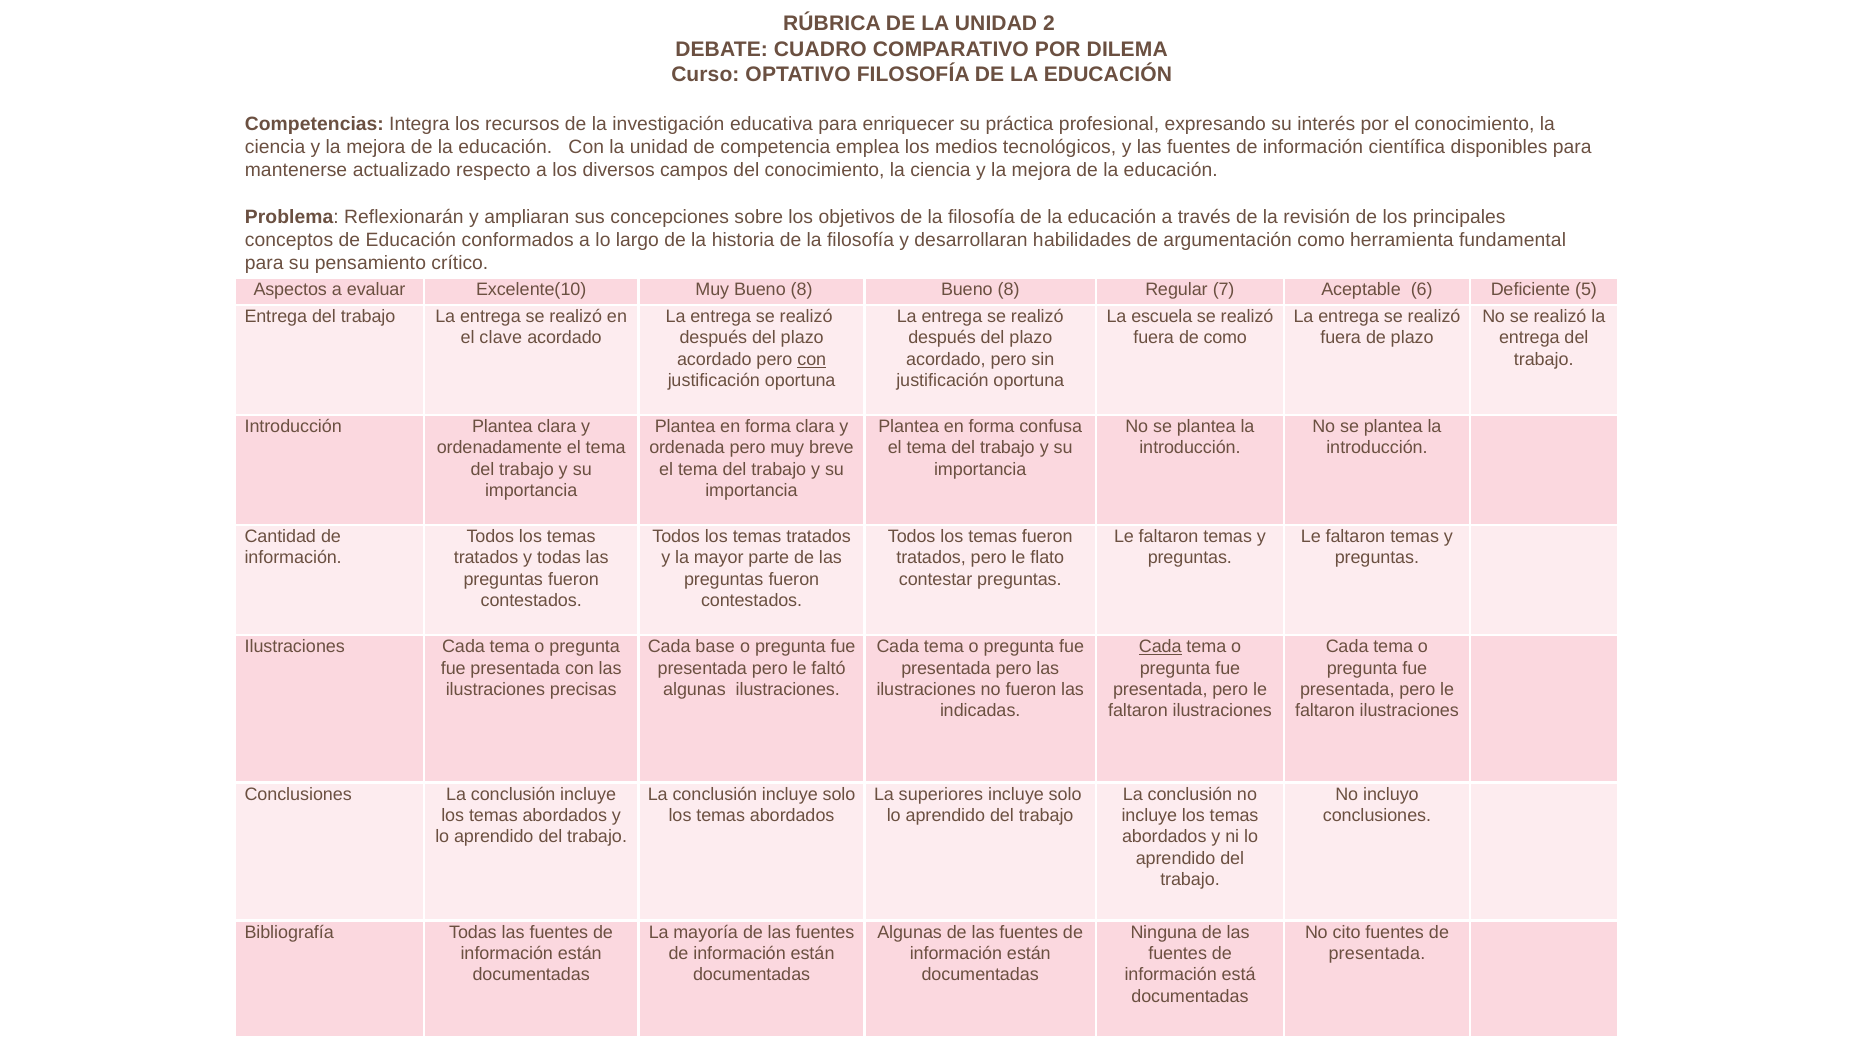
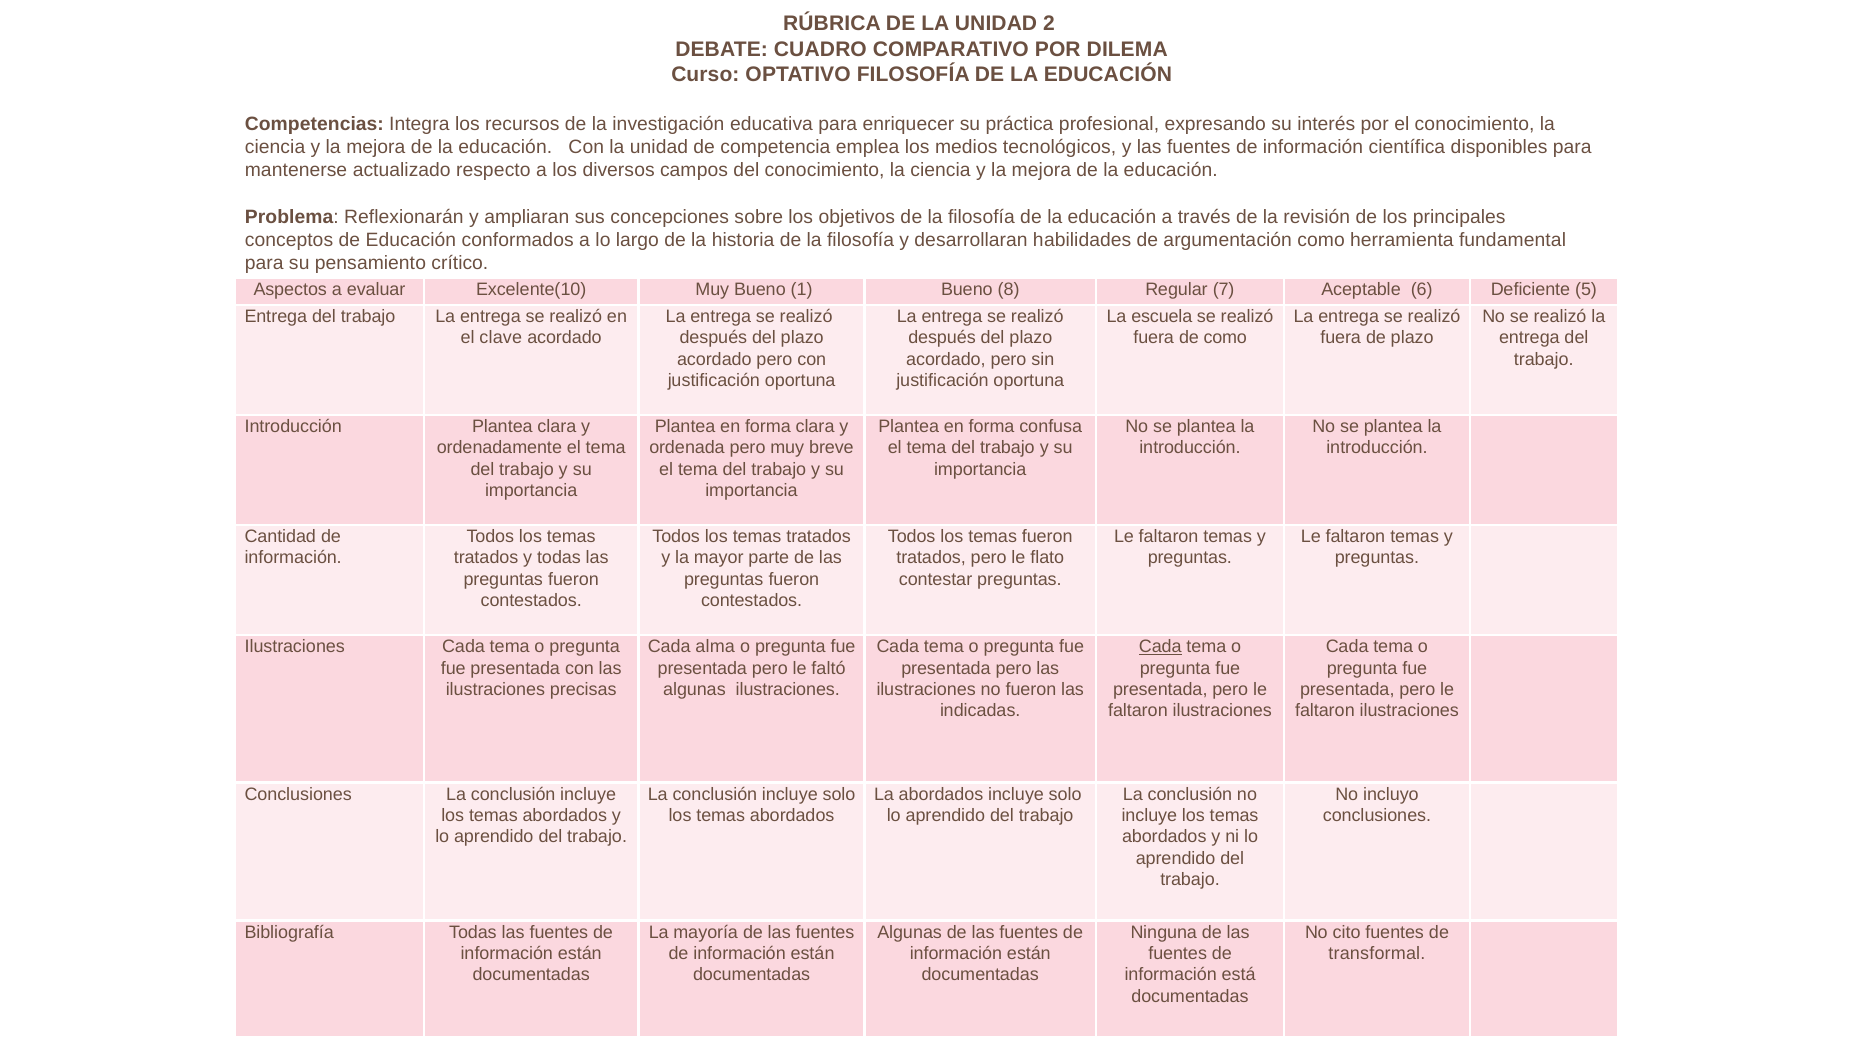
Muy Bueno 8: 8 -> 1 (802, 290)
con underline: present -> none (812, 359)
base: base -> alma (715, 647)
La superiores: superiores -> abordados (941, 794)
presentada: presentada -> transformal (1377, 954)
